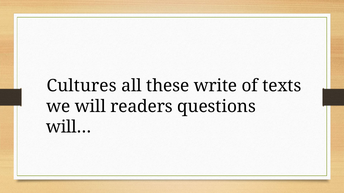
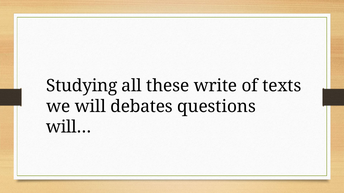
Cultures: Cultures -> Studying (82, 86)
readers: readers -> debates (142, 107)
